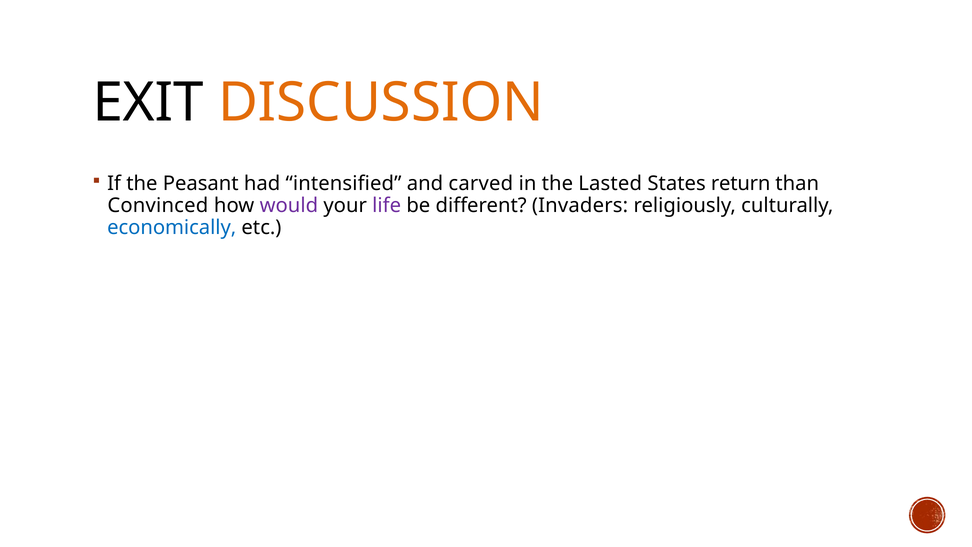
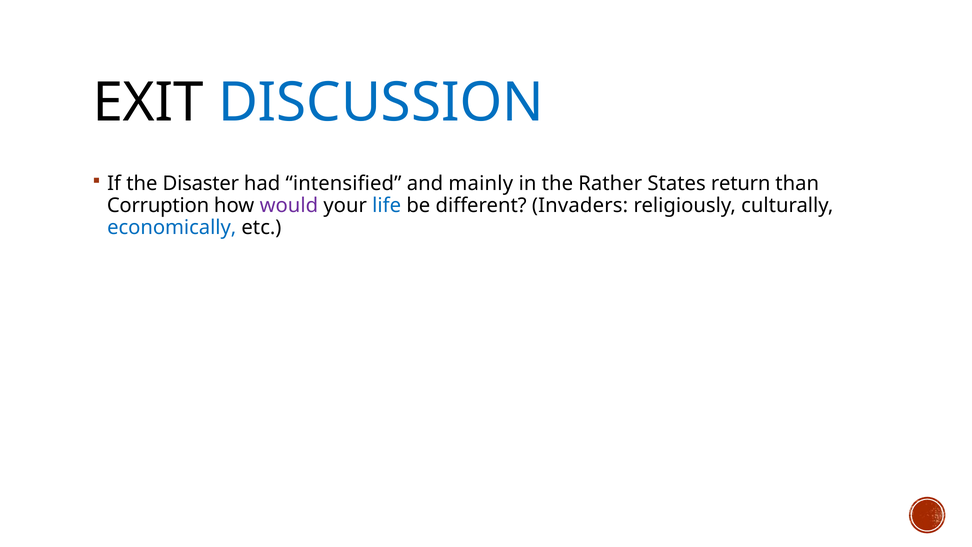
DISCUSSION colour: orange -> blue (381, 102)
Peasant: Peasant -> Disaster (201, 184)
carved: carved -> mainly (481, 184)
Lasted: Lasted -> Rather (610, 184)
Convinced: Convinced -> Corruption (158, 205)
life colour: purple -> blue (387, 205)
